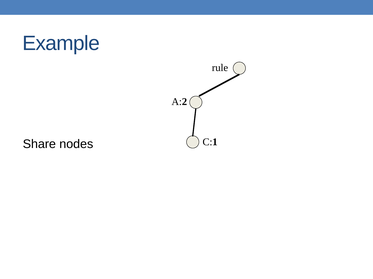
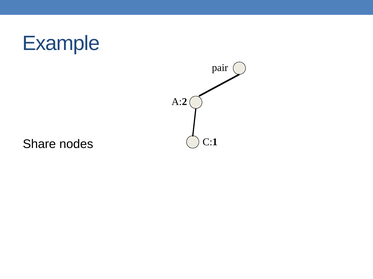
rule: rule -> pair (220, 68)
